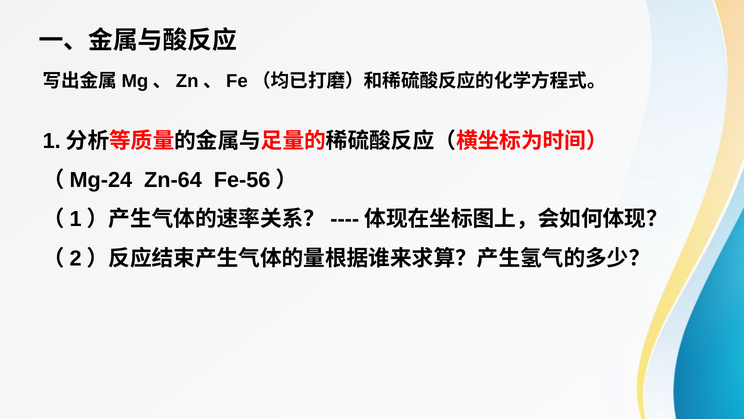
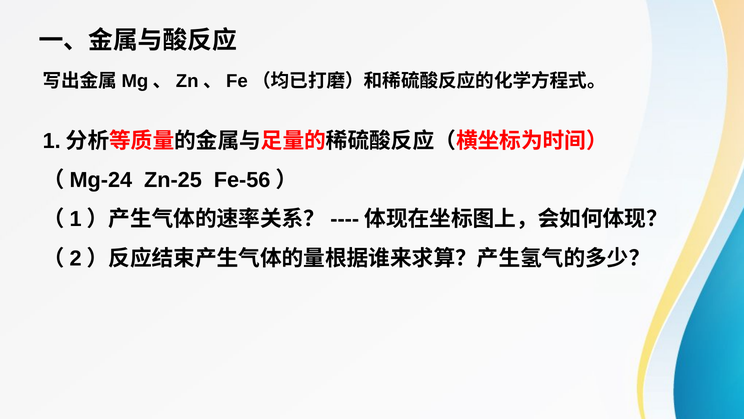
Zn-64: Zn-64 -> Zn-25 (173, 180)
